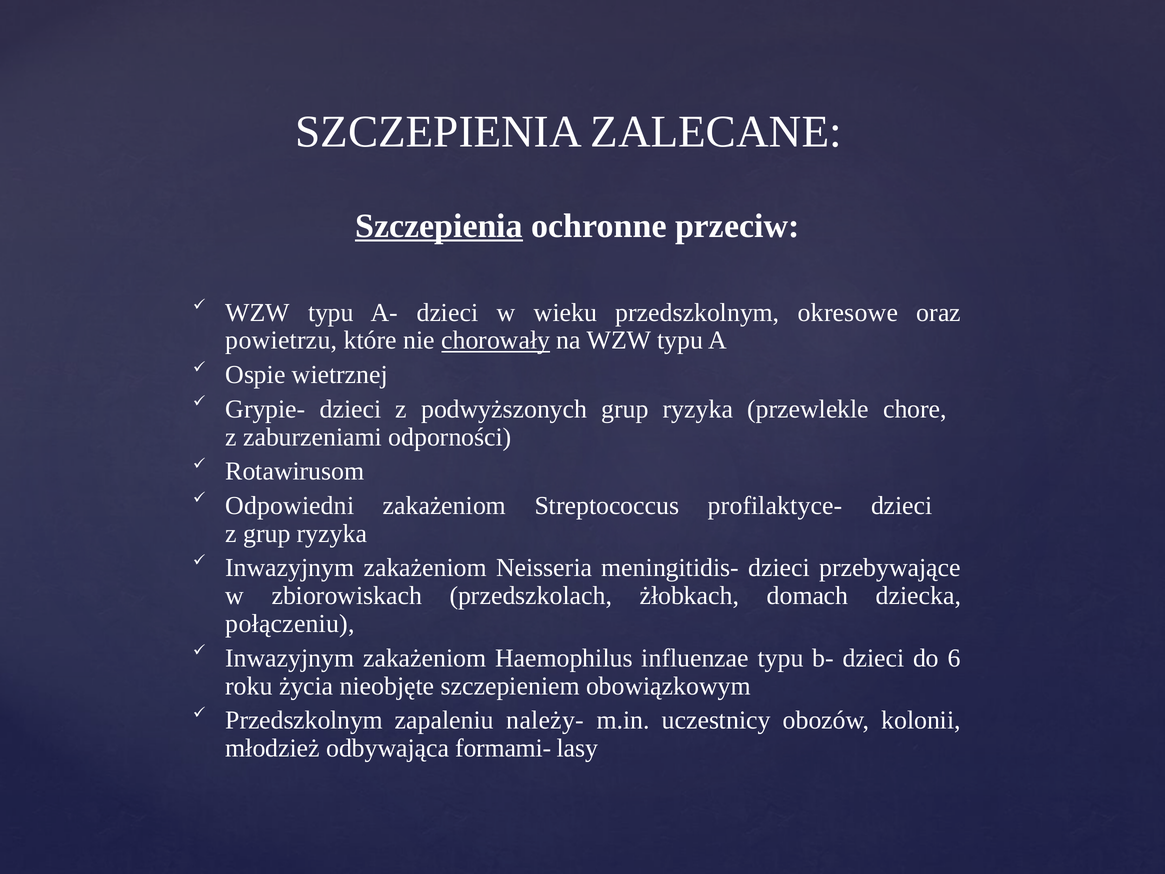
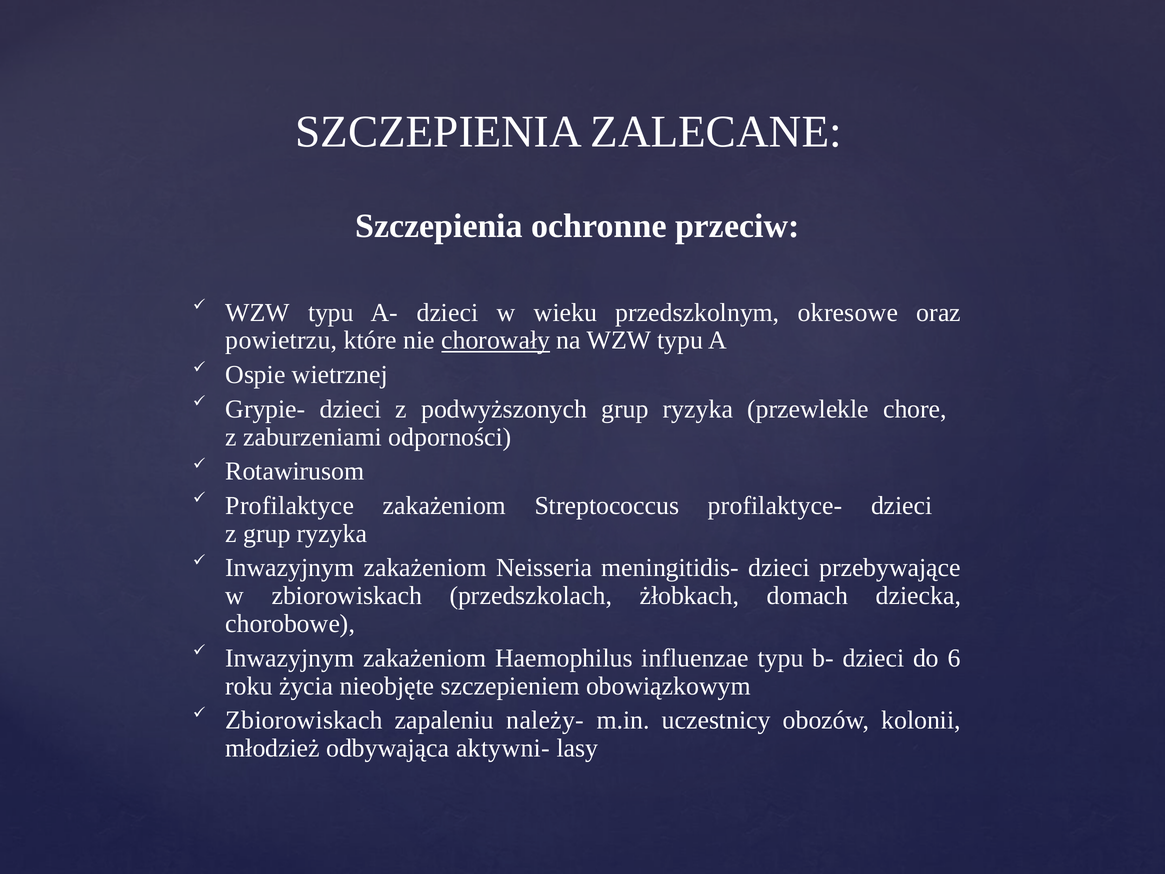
Szczepienia underline: present -> none (439, 226)
Odpowiedni: Odpowiedni -> Profilaktyce (290, 505)
połączeniu: połączeniu -> chorobowe (290, 624)
Przedszkolnym: Przedszkolnym -> Zbiorowiskach (304, 720)
formami-: formami- -> aktywni- (503, 748)
